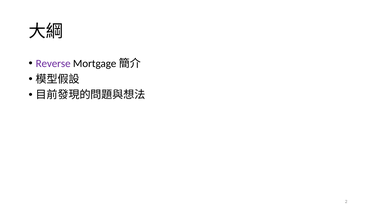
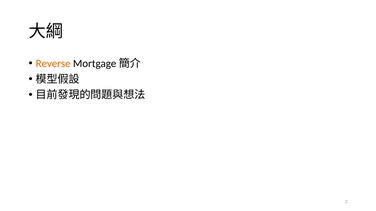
Reverse colour: purple -> orange (53, 64)
